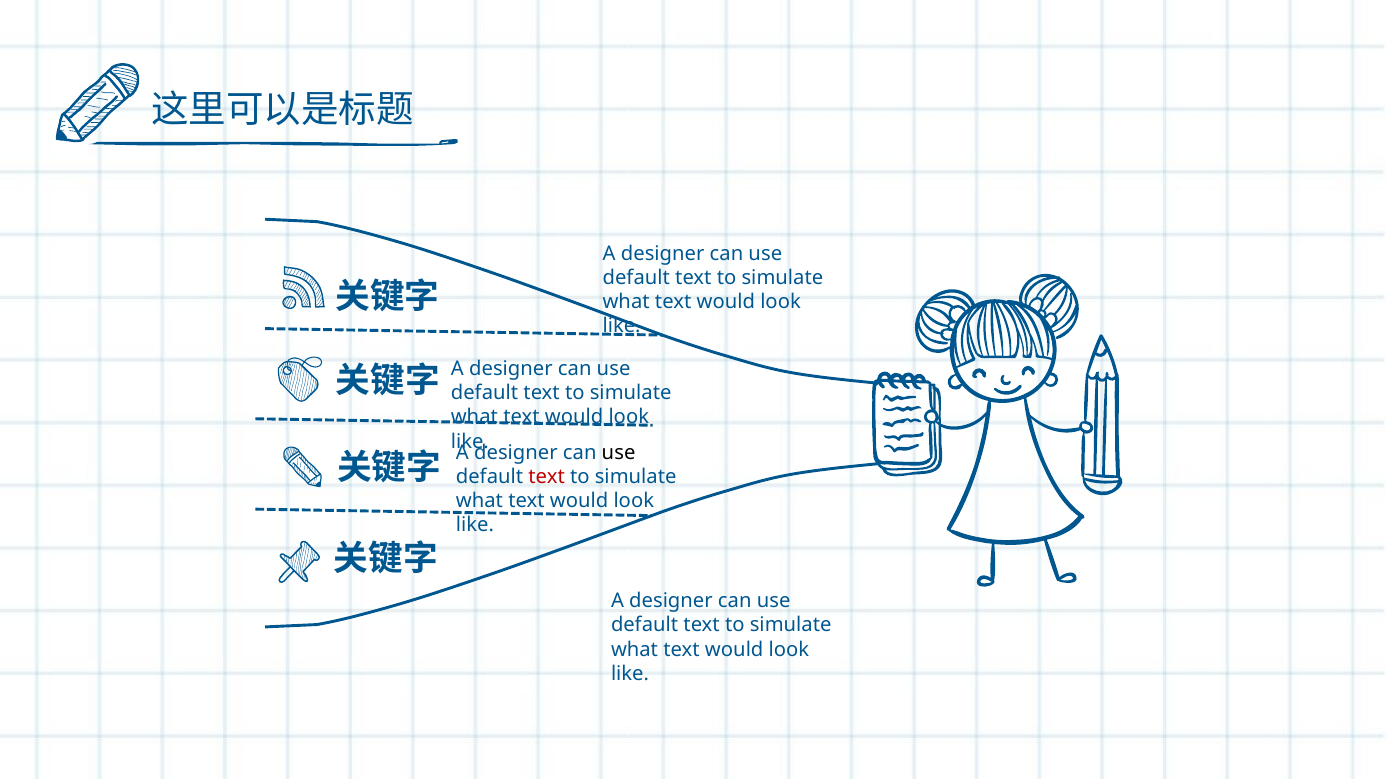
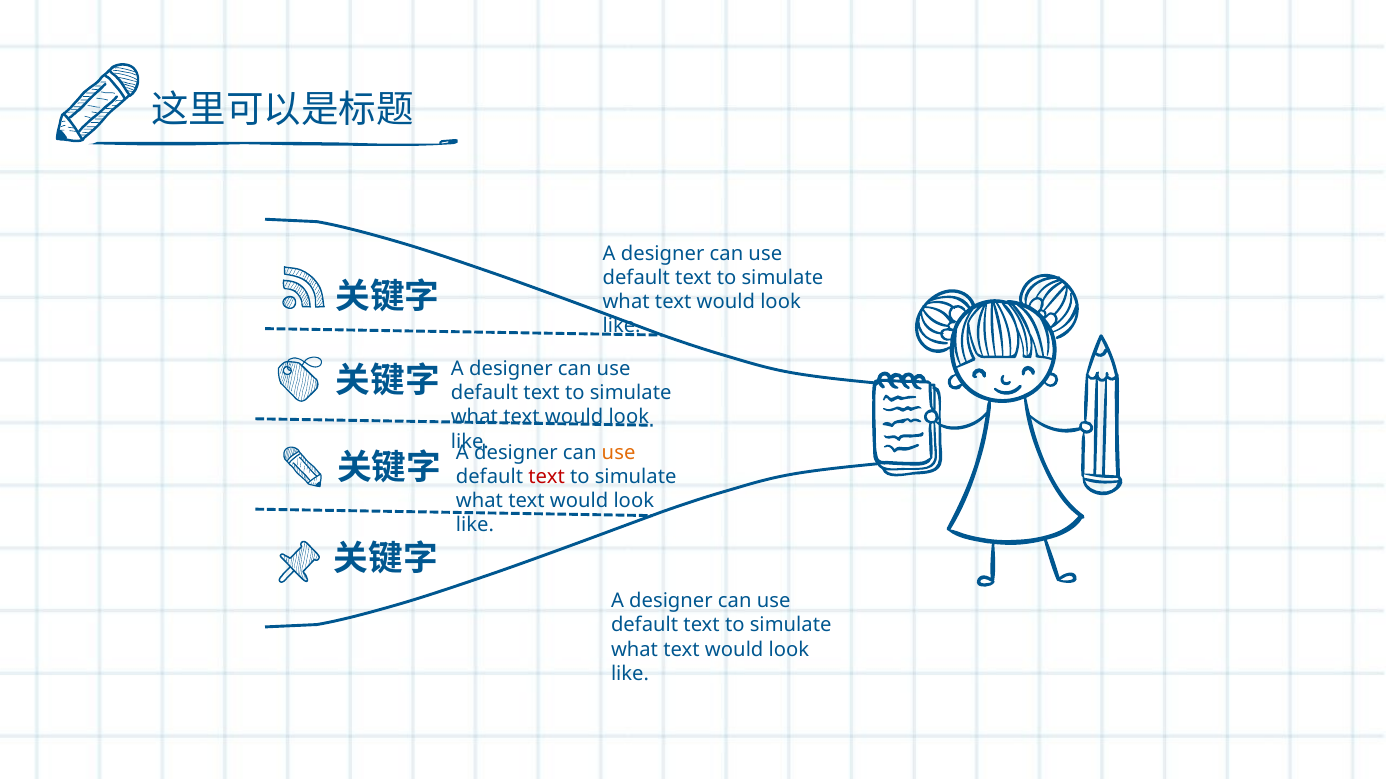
use colour: black -> orange (619, 453)
